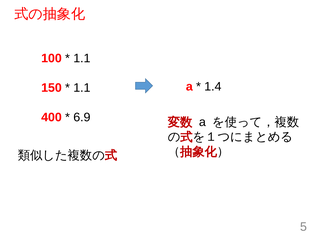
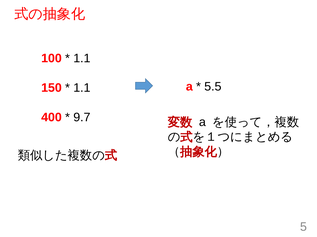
1.4: 1.4 -> 5.5 (213, 87)
6.9: 6.9 -> 9.7 (82, 118)
